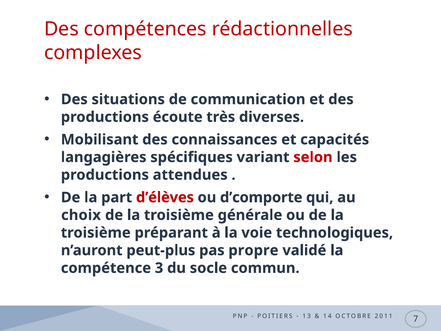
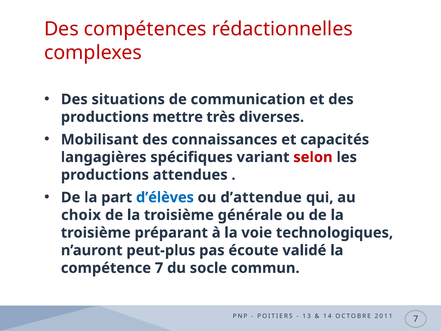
écoute: écoute -> mettre (178, 117)
d’élèves colour: red -> blue (165, 197)
d’comporte: d’comporte -> d’attendue (261, 197)
propre: propre -> écoute (253, 250)
compétence 3: 3 -> 7 (159, 268)
